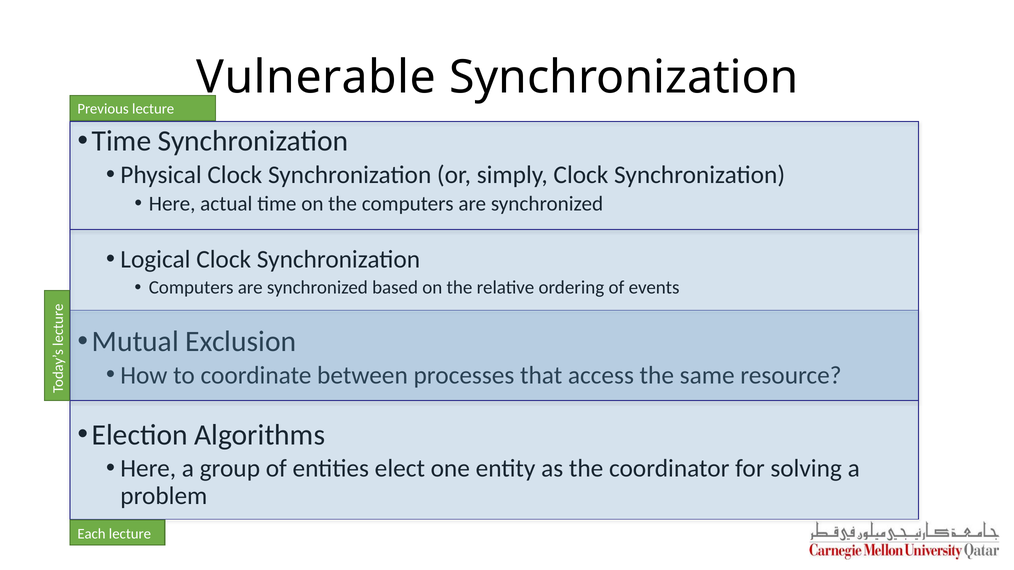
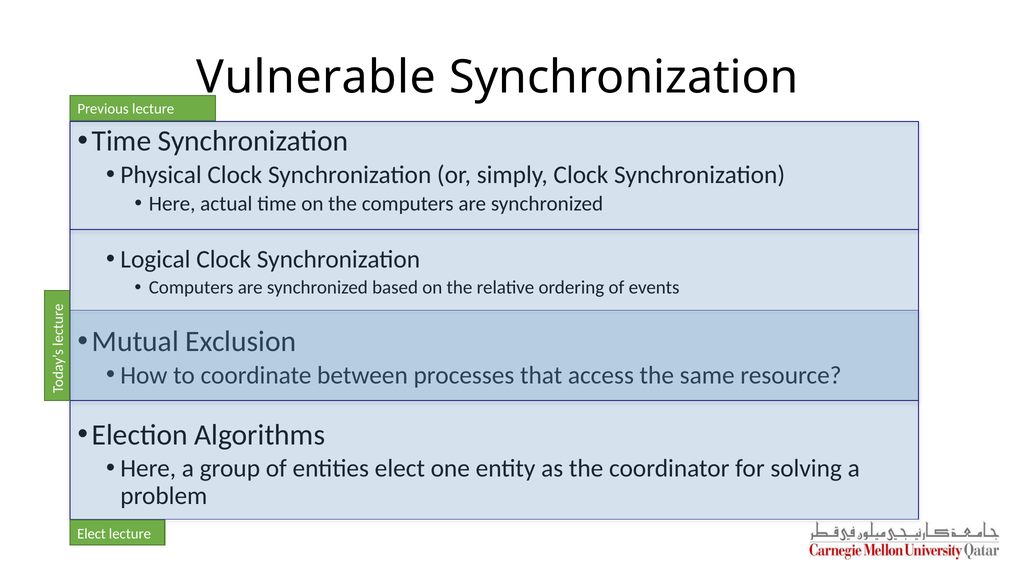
Each: Each -> Elect (92, 534)
